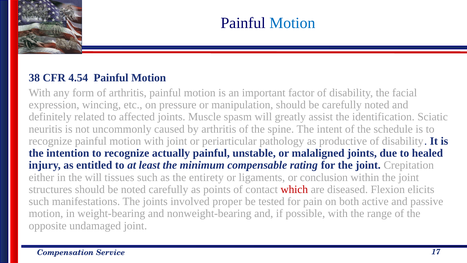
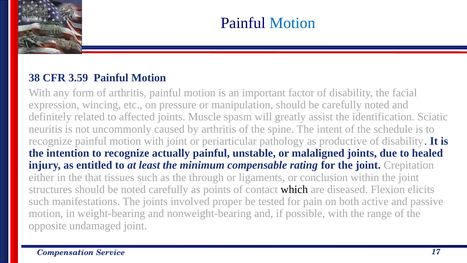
4.54: 4.54 -> 3.59 (78, 78)
the will: will -> that (93, 177)
entirety: entirety -> through (206, 177)
which colour: red -> black (294, 189)
